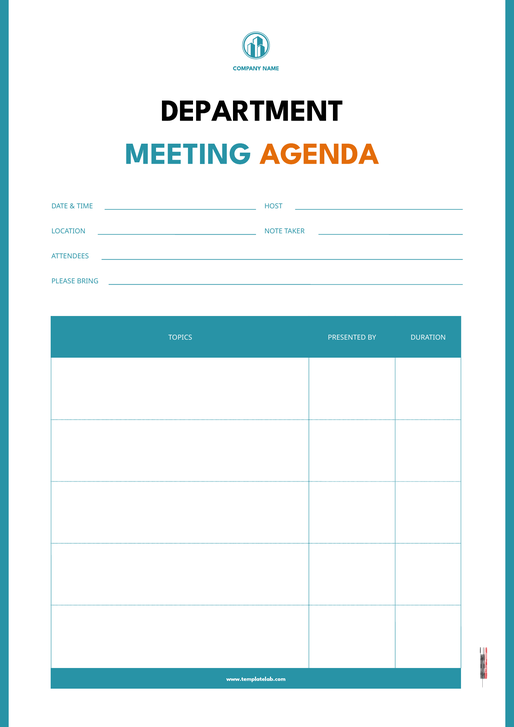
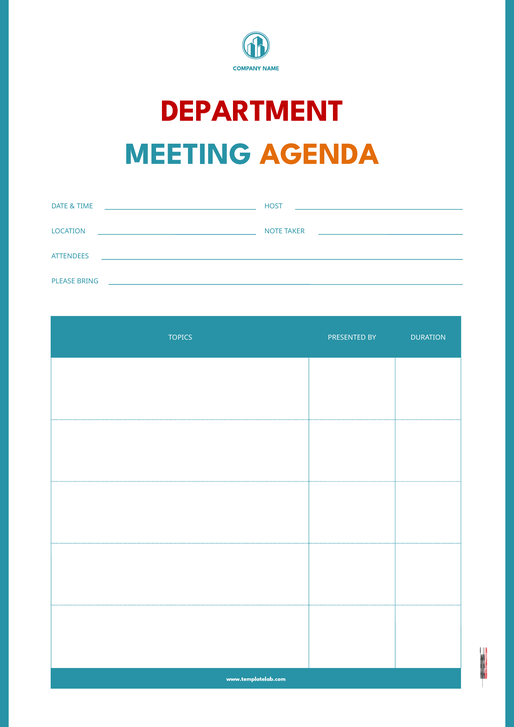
DEPARTMENT colour: black -> red (252, 111)
